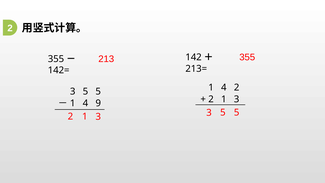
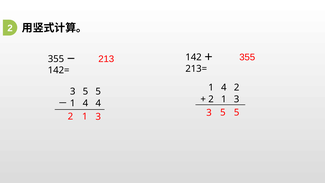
4 9: 9 -> 4 (98, 103)
